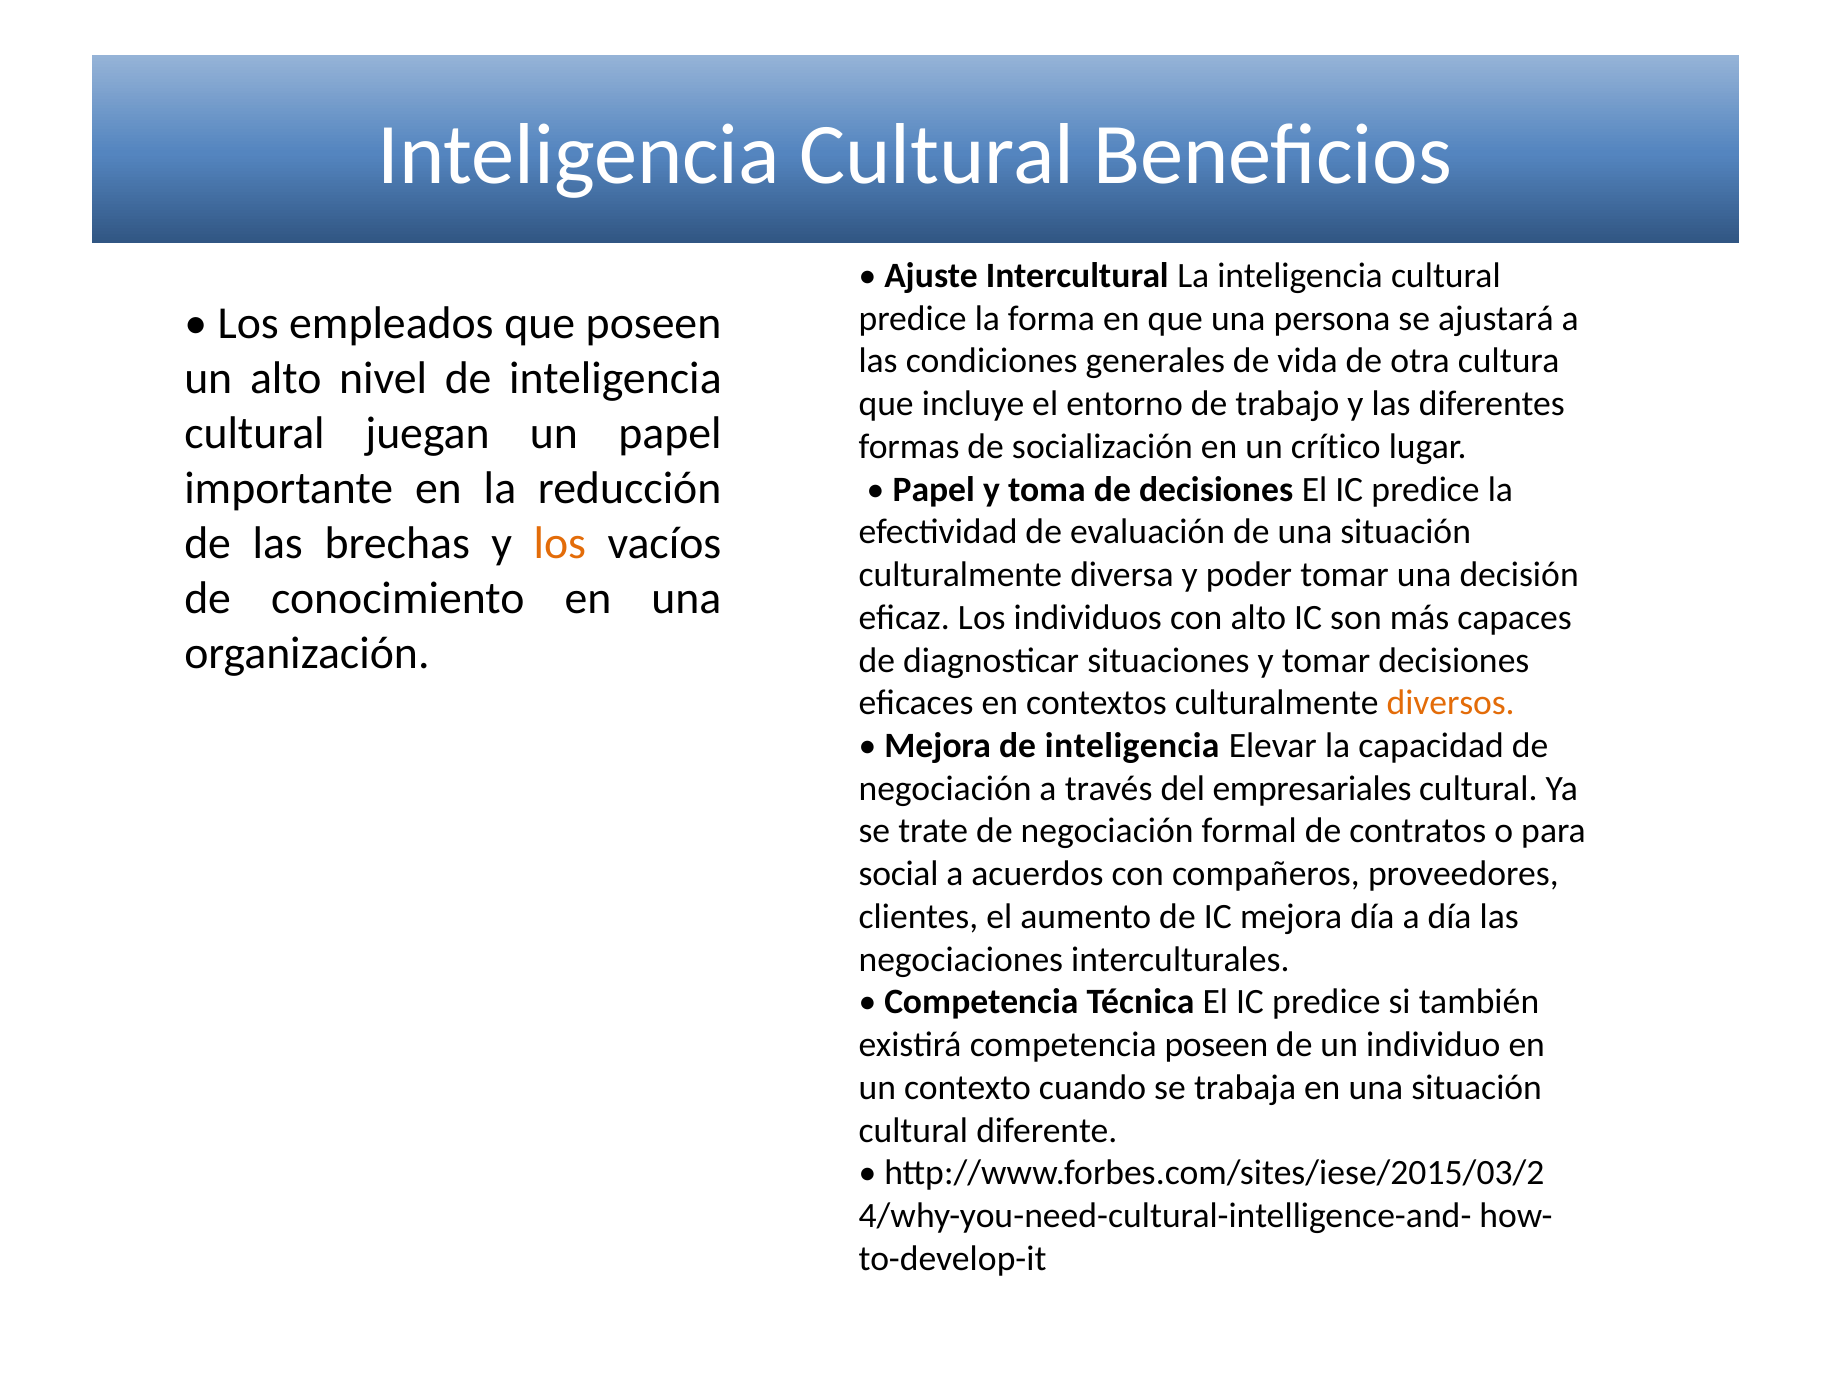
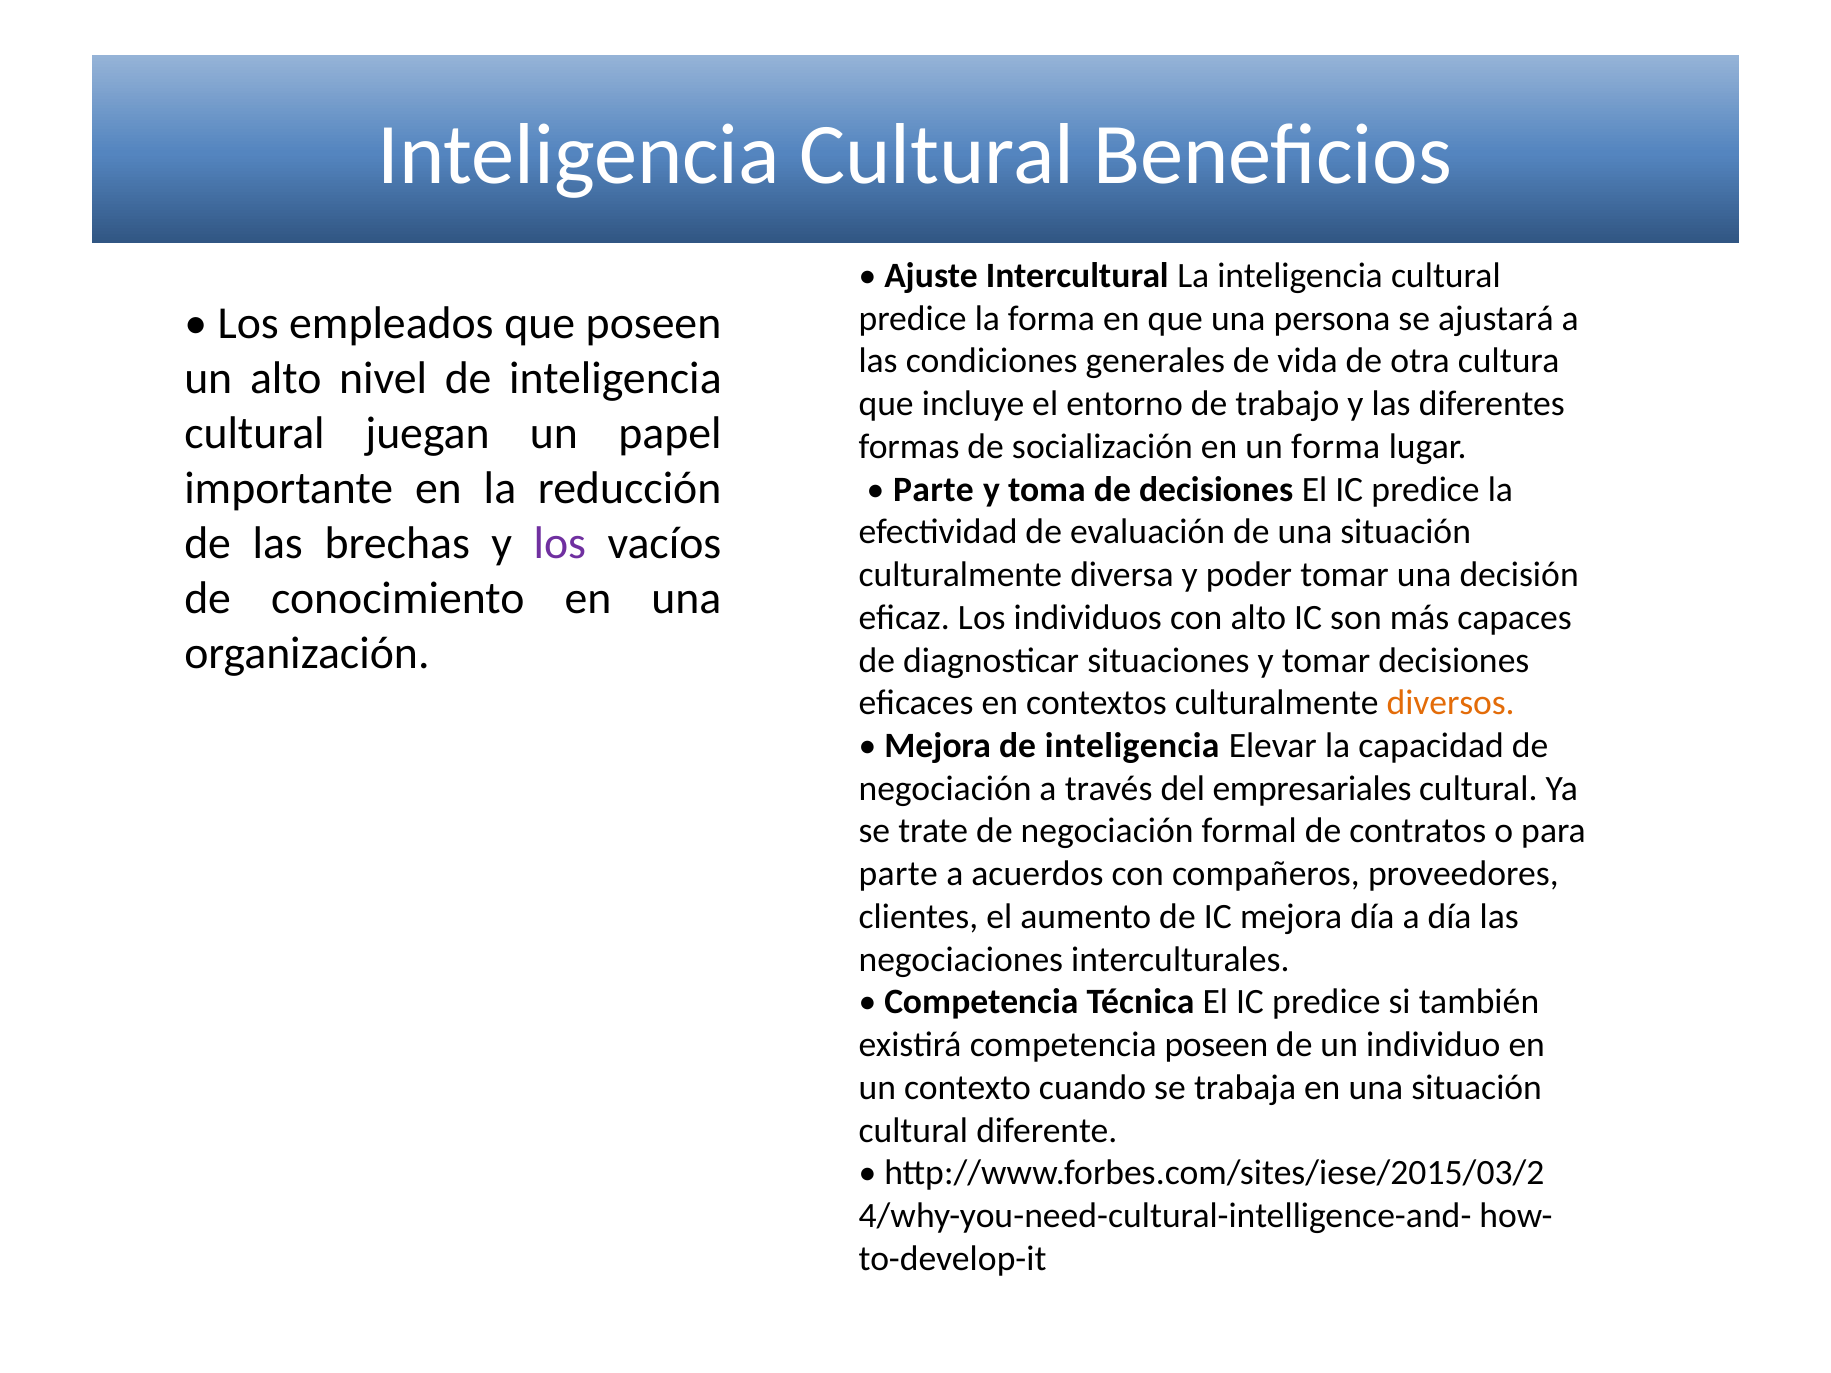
un crítico: crítico -> forma (1336, 447)
Papel: Papel -> Parte (933, 489)
los colour: orange -> purple (560, 543)
social: social -> parte (898, 874)
